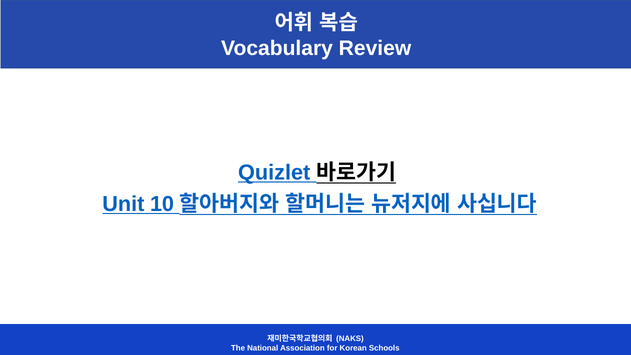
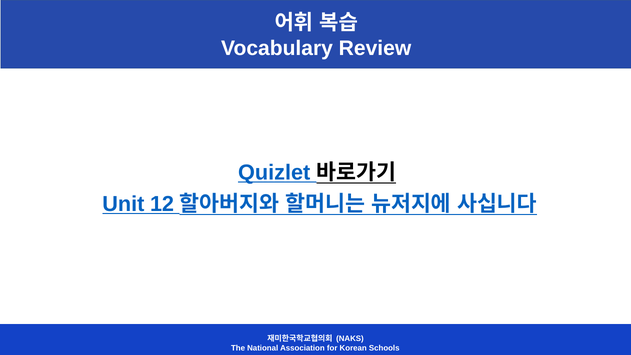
10: 10 -> 12 (162, 204)
